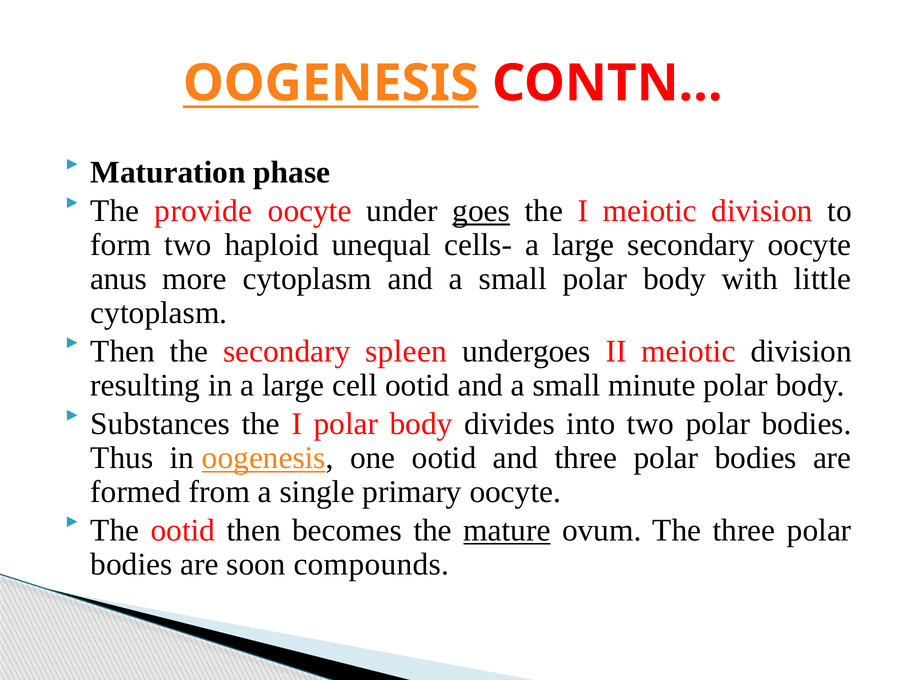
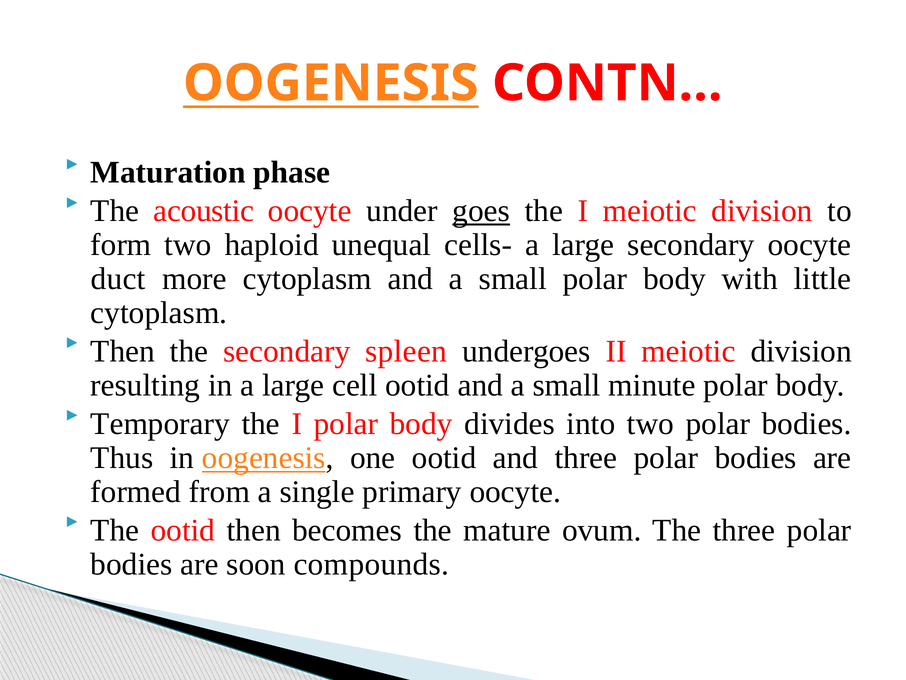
provide: provide -> acoustic (204, 211)
anus: anus -> duct (118, 279)
Substances: Substances -> Temporary (160, 423)
mature underline: present -> none (507, 530)
